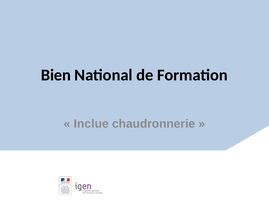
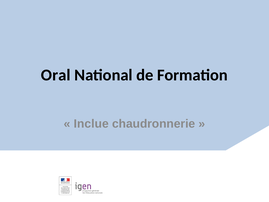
Bien: Bien -> Oral (56, 75)
